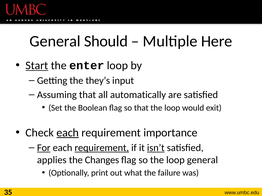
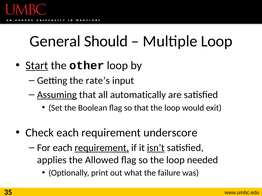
Multiple Here: Here -> Loop (217, 41)
enter: enter -> other (87, 66)
they’s: they’s -> rate’s (98, 81)
Assuming underline: none -> present (57, 95)
each underline: present -> none (68, 133)
importance: importance -> underscore (170, 133)
For underline: present -> none (44, 148)
Changes: Changes -> Allowed (102, 160)
loop general: general -> needed (202, 160)
